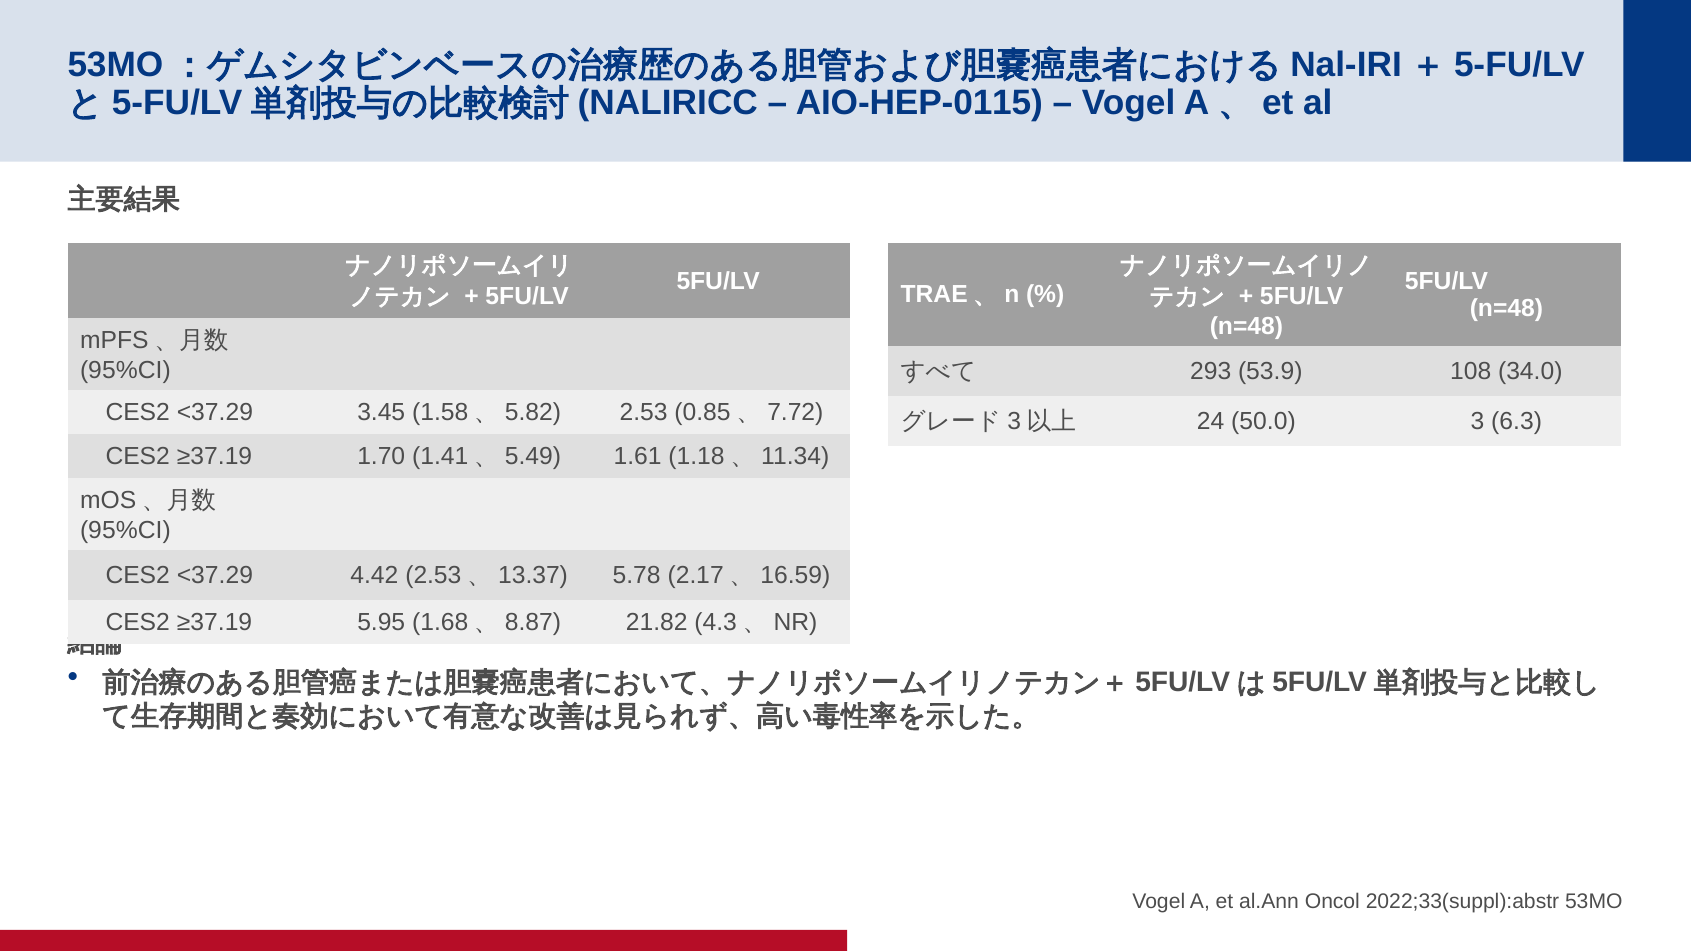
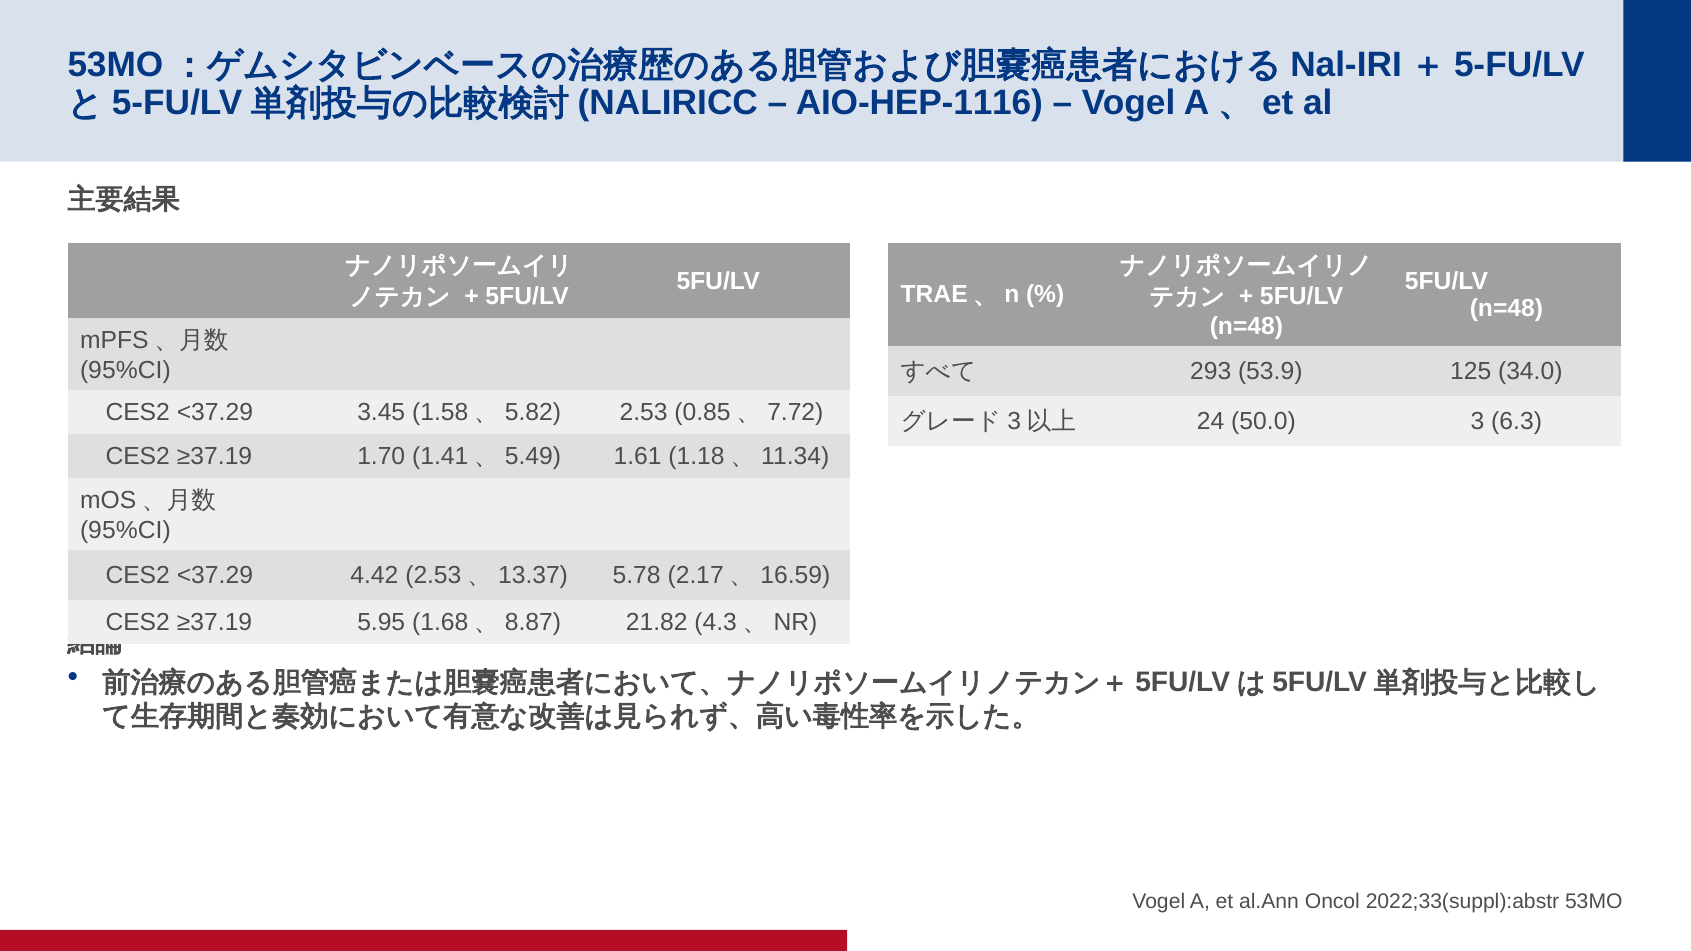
AIO-HEP-0115: AIO-HEP-0115 -> AIO-HEP-1116 (919, 103)
108: 108 -> 125 (1471, 372)
